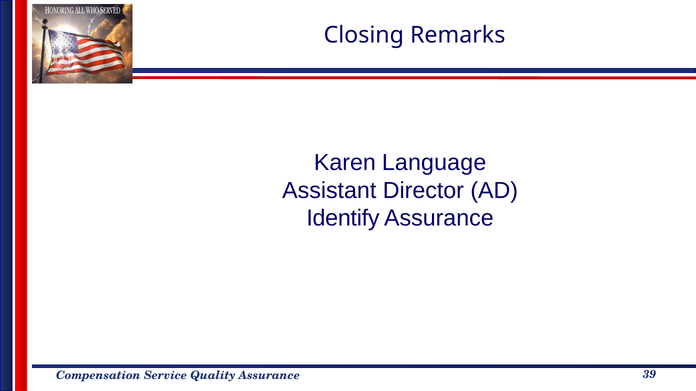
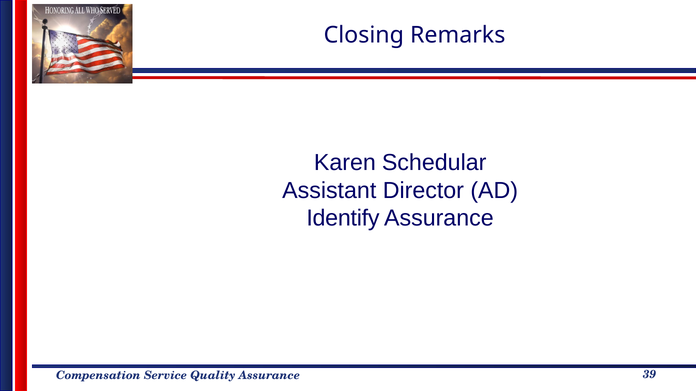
Language: Language -> Schedular (434, 163)
